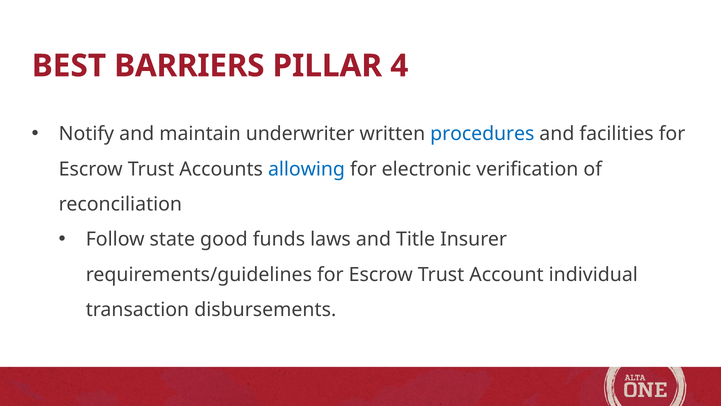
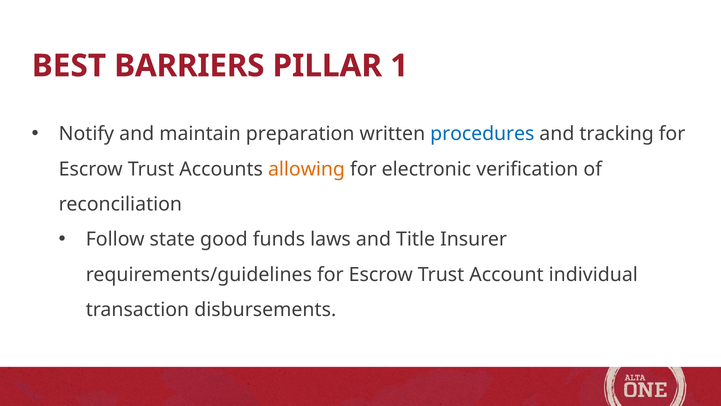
4: 4 -> 1 (399, 66)
underwriter: underwriter -> preparation (300, 134)
facilities: facilities -> tracking (617, 134)
allowing colour: blue -> orange (306, 169)
